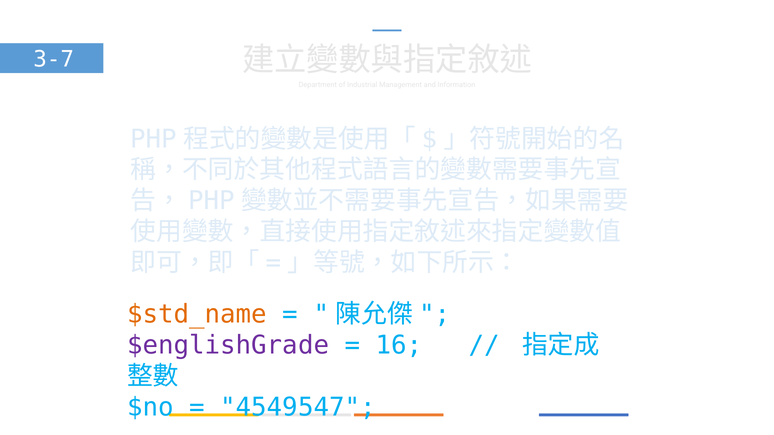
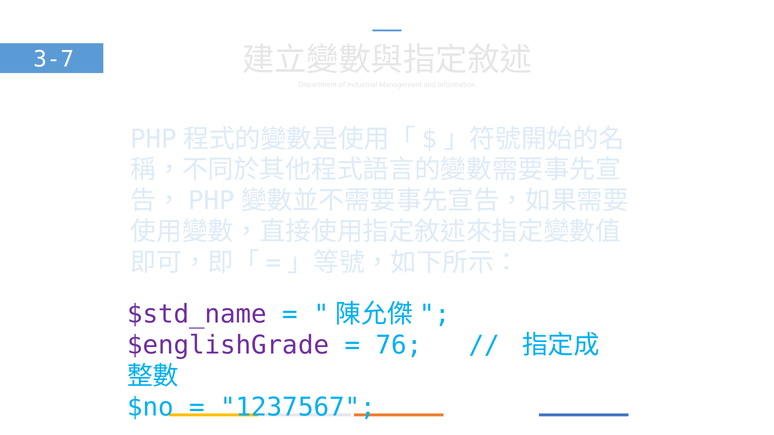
$std_name colour: orange -> purple (197, 315)
16: 16 -> 76 (399, 346)
4549547: 4549547 -> 1237567 (298, 408)
